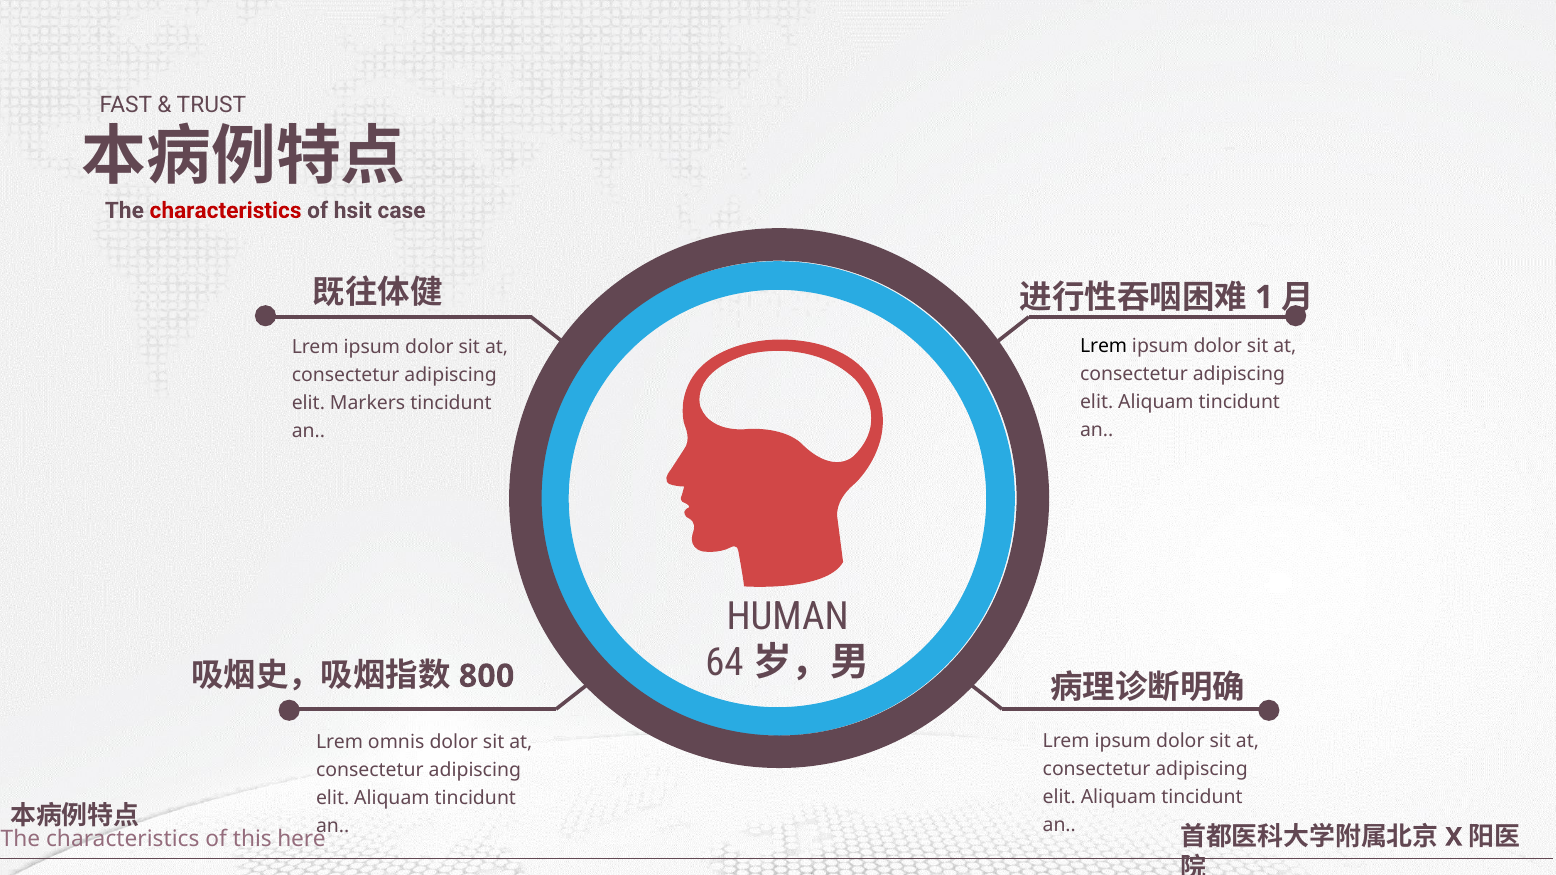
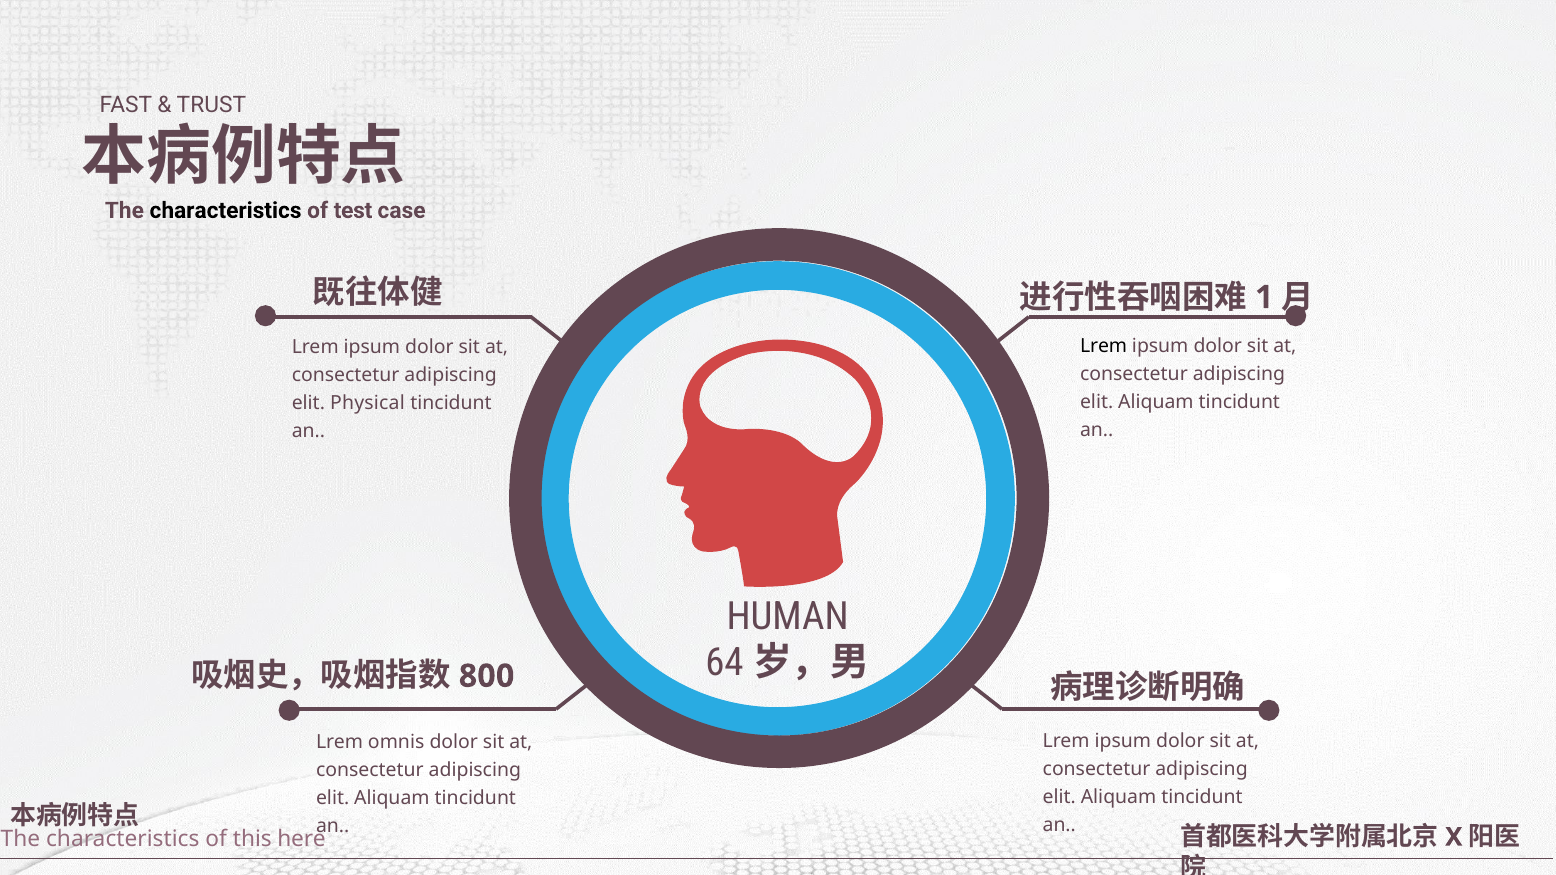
characteristics colour: red -> black (226, 210)
hsit: hsit -> test (353, 210)
Markers: Markers -> Physical (367, 403)
